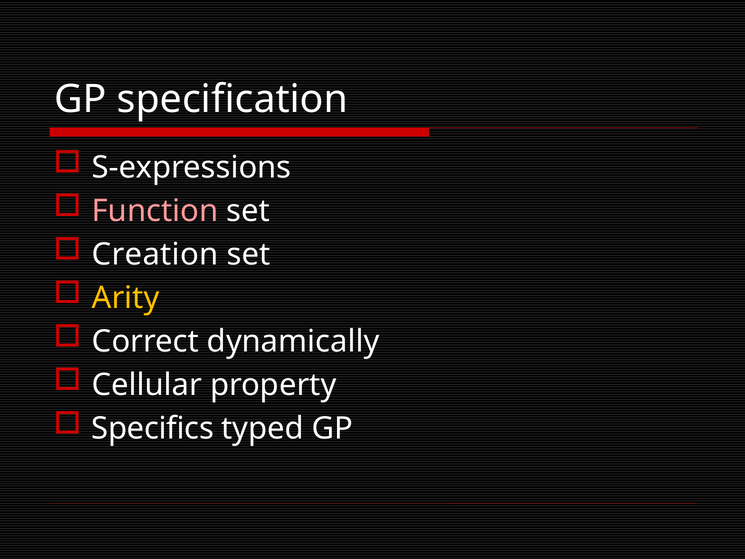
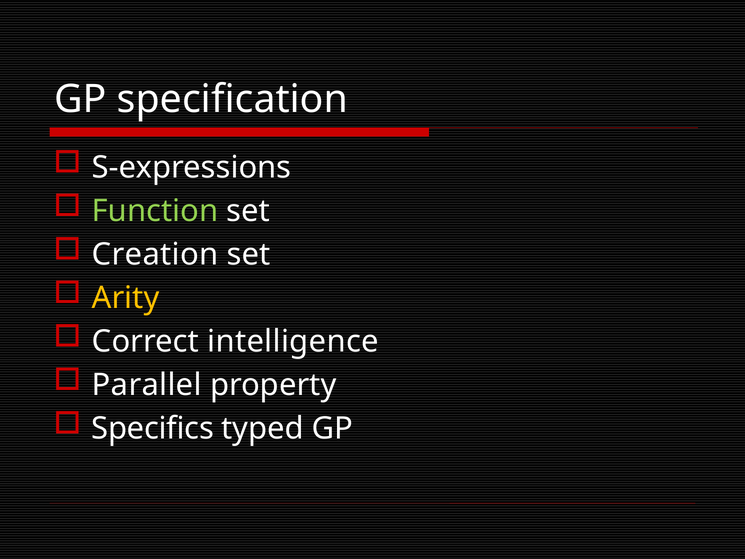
Function colour: pink -> light green (155, 211)
dynamically: dynamically -> intelligence (293, 341)
Cellular: Cellular -> Parallel (147, 385)
